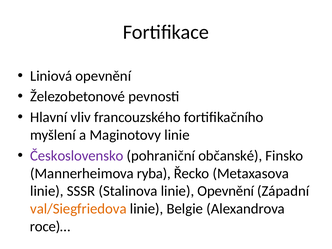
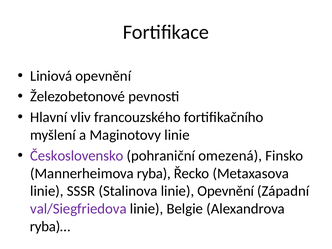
občanské: občanské -> omezená (230, 156)
val/Siegfriedova colour: orange -> purple (78, 209)
roce)…: roce)… -> ryba)… (50, 227)
